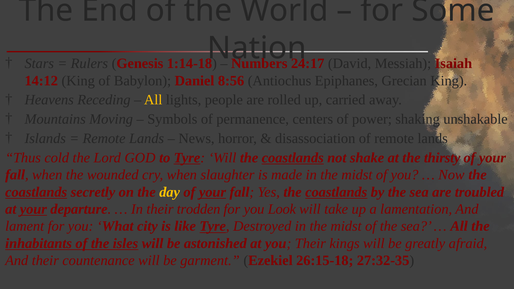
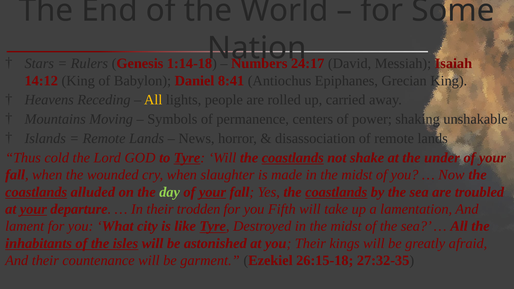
8:56: 8:56 -> 8:41 (231, 81)
thirsty: thirsty -> under (442, 158)
secretly: secretly -> alluded (93, 192)
day colour: yellow -> light green (170, 192)
Look: Look -> Fifth (282, 209)
